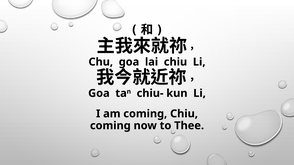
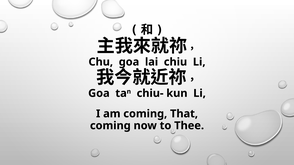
coming Chiu: Chiu -> That (184, 114)
